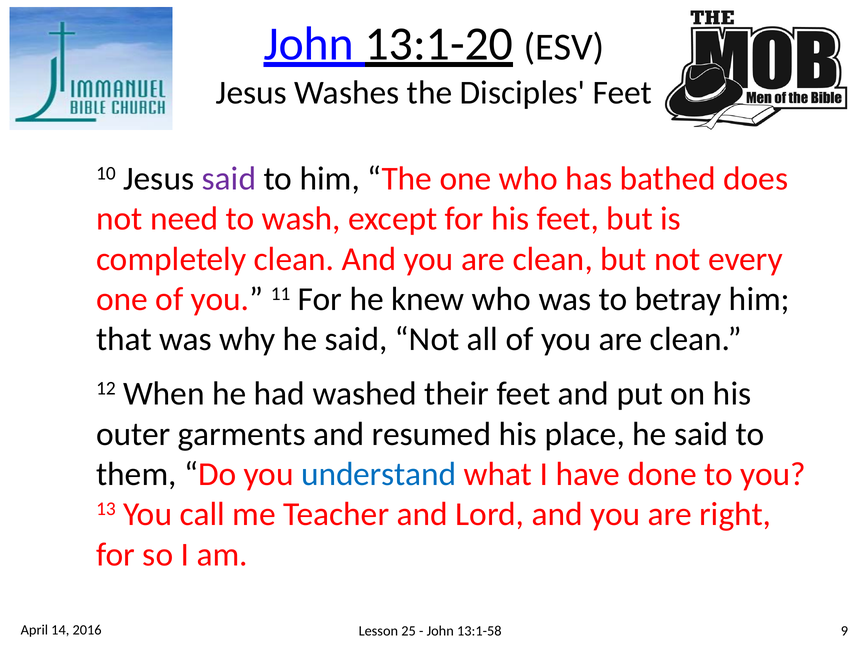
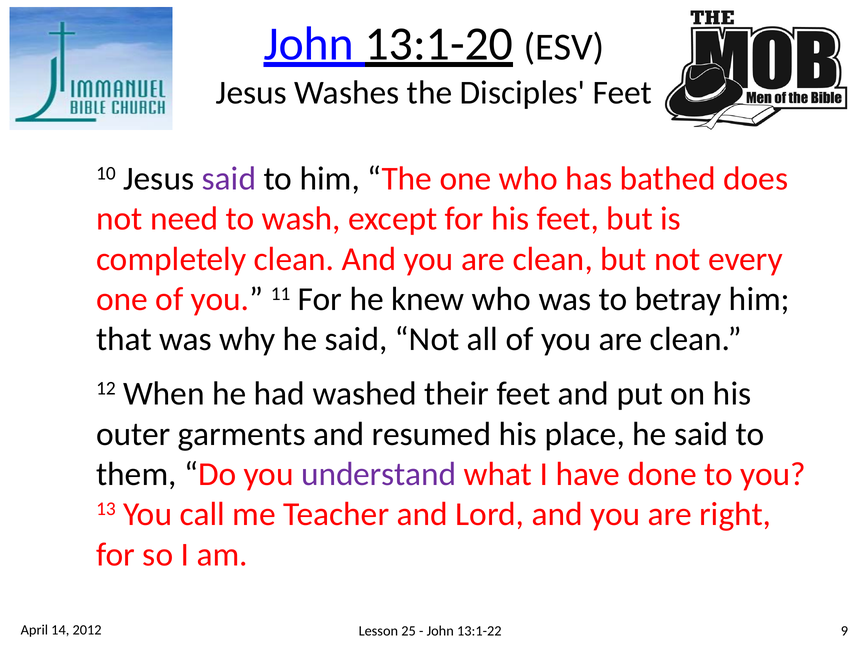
understand colour: blue -> purple (379, 475)
2016: 2016 -> 2012 (87, 631)
13:1-58: 13:1-58 -> 13:1-22 (479, 632)
